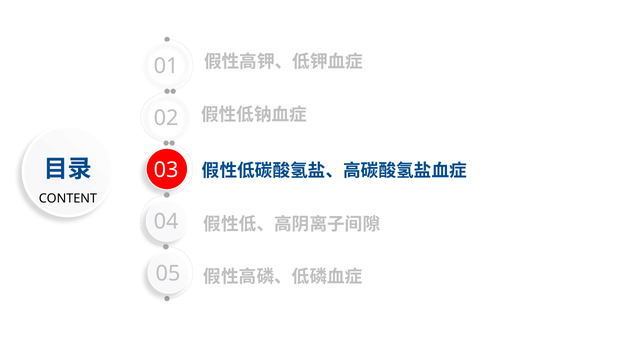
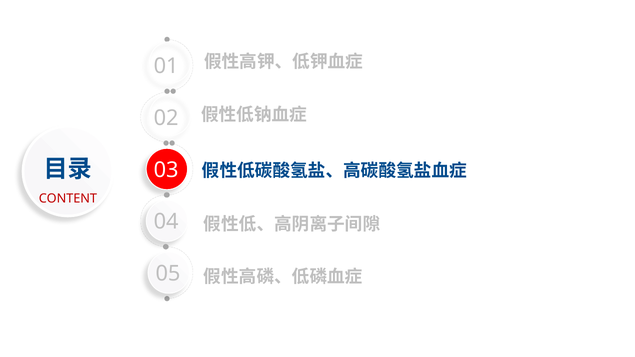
CONTENT colour: black -> red (68, 198)
